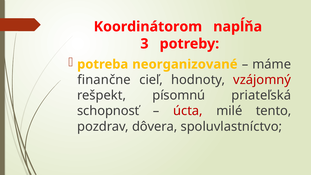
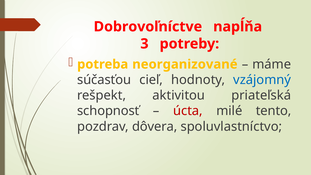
Koordinátorom: Koordinátorom -> Dobrovoľníctve (148, 27)
finančne: finančne -> súčasťou (104, 80)
vzájomný colour: red -> blue (262, 80)
písomnú: písomnú -> aktivitou (179, 95)
